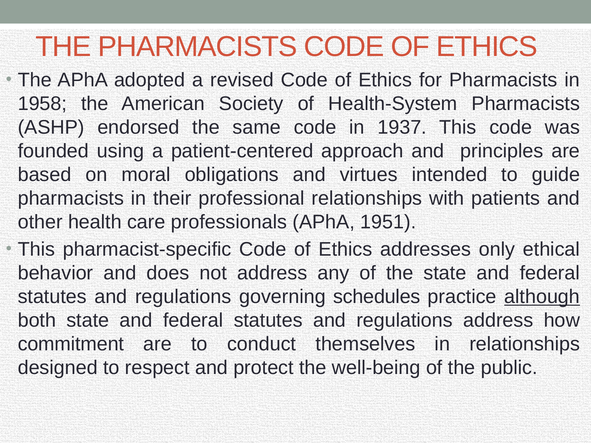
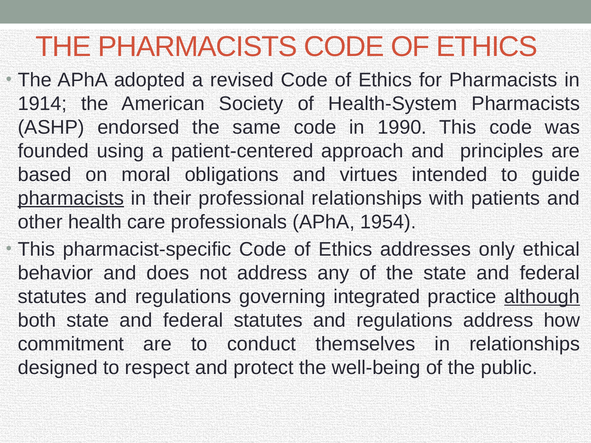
1958: 1958 -> 1914 (42, 104)
1937: 1937 -> 1990 (402, 127)
pharmacists underline: none -> present (71, 198)
1951: 1951 -> 1954 (388, 222)
schedules: schedules -> integrated (377, 297)
